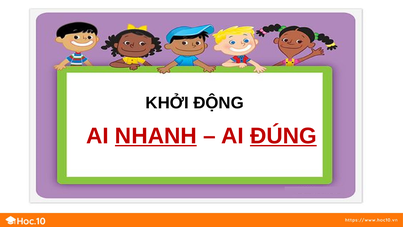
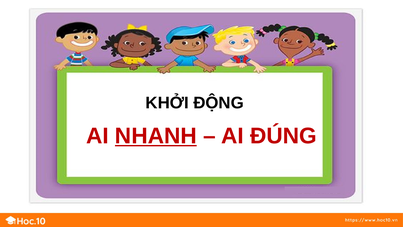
ĐÚNG underline: present -> none (283, 136)
